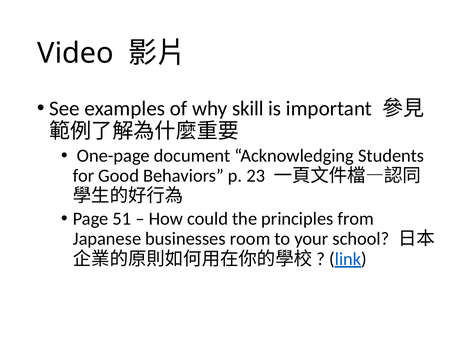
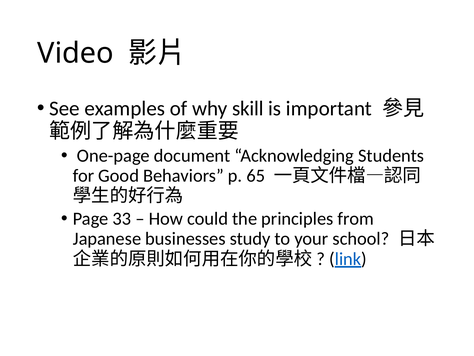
23: 23 -> 65 (256, 176)
51: 51 -> 33 (122, 219)
room: room -> study (250, 238)
